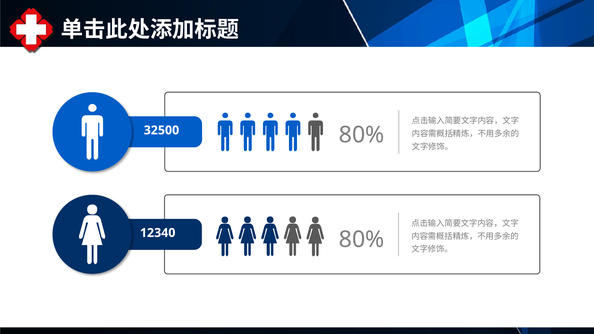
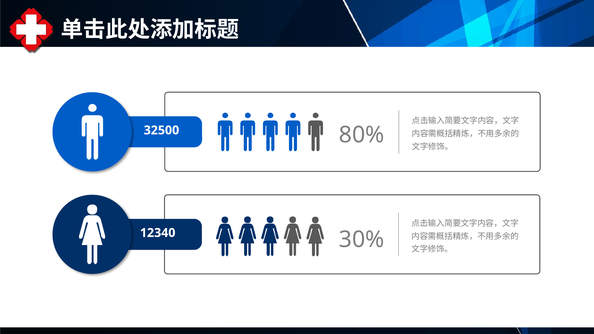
80%: 80% -> 30% (362, 240)
